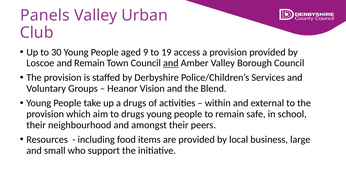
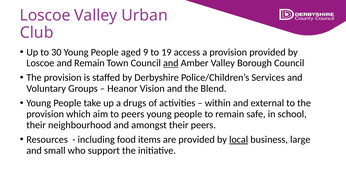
Panels: Panels -> Loscoe (45, 15)
to drugs: drugs -> peers (133, 114)
local underline: none -> present (239, 139)
